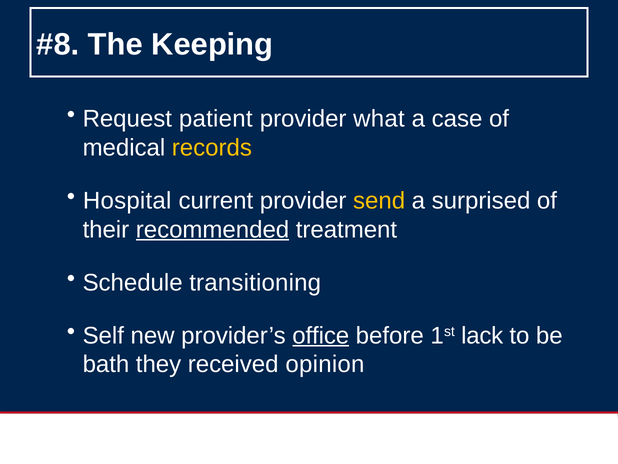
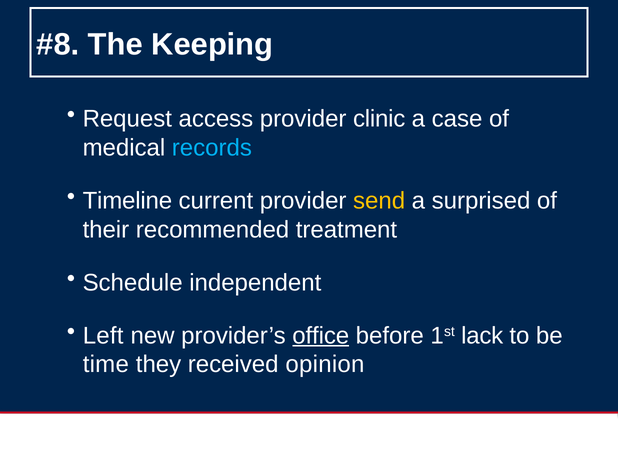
patient: patient -> access (216, 119)
what: what -> clinic (379, 119)
records colour: yellow -> light blue (212, 147)
Hospital: Hospital -> Timeline (127, 200)
recommended underline: present -> none (213, 229)
transitioning: transitioning -> independent (255, 282)
Self: Self -> Left (103, 335)
bath: bath -> time (106, 364)
